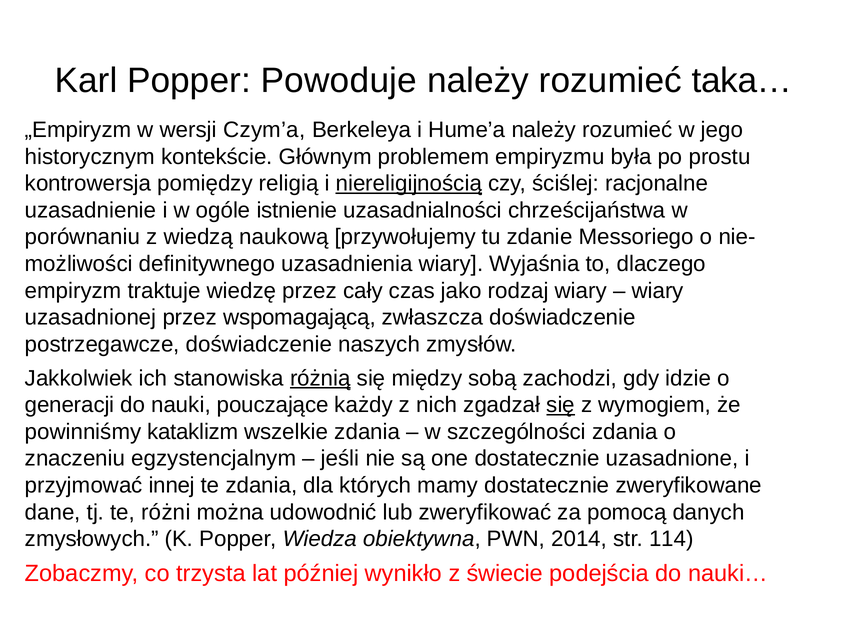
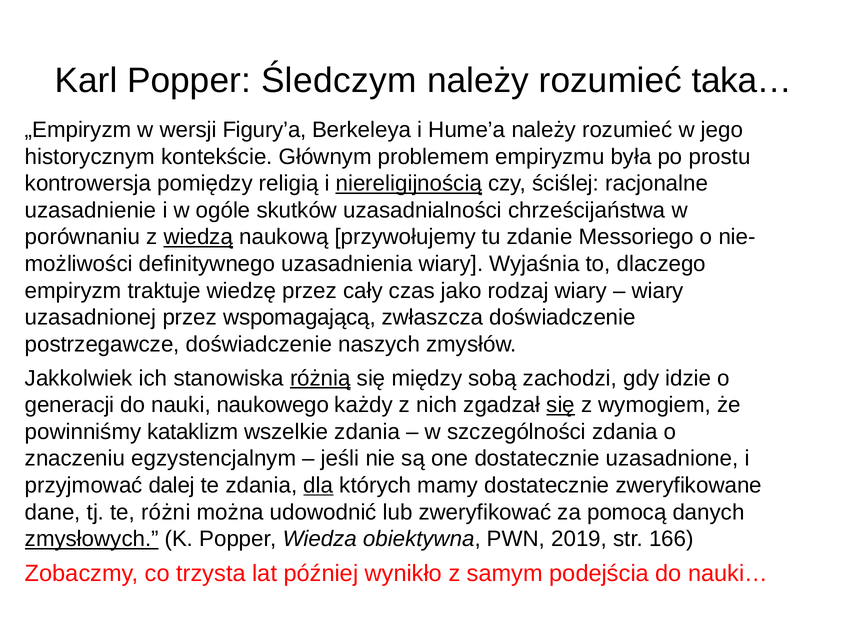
Powoduje: Powoduje -> Śledczym (339, 81)
Czym’a: Czym’a -> Figury’a (265, 130)
istnienie: istnienie -> skutków (297, 210)
wiedzą underline: none -> present (198, 237)
pouczające: pouczające -> naukowego (273, 405)
innej: innej -> dalej (172, 486)
dla underline: none -> present (318, 486)
zmysłowych underline: none -> present (92, 539)
2014: 2014 -> 2019 (579, 539)
114: 114 -> 166 (671, 539)
świecie: świecie -> samym (505, 574)
